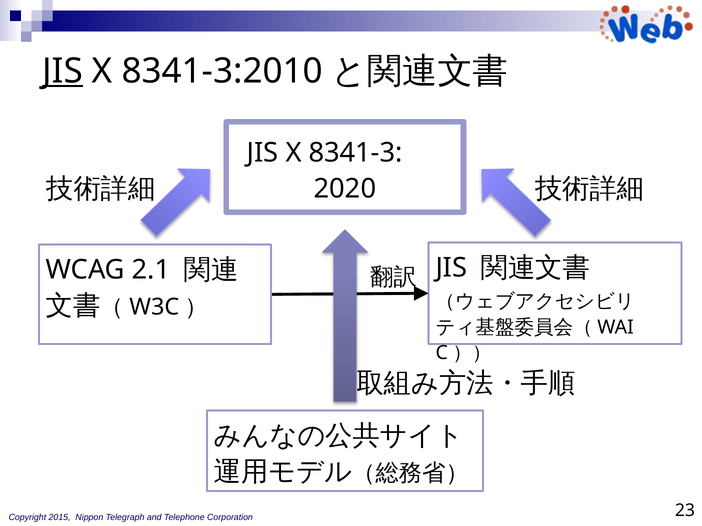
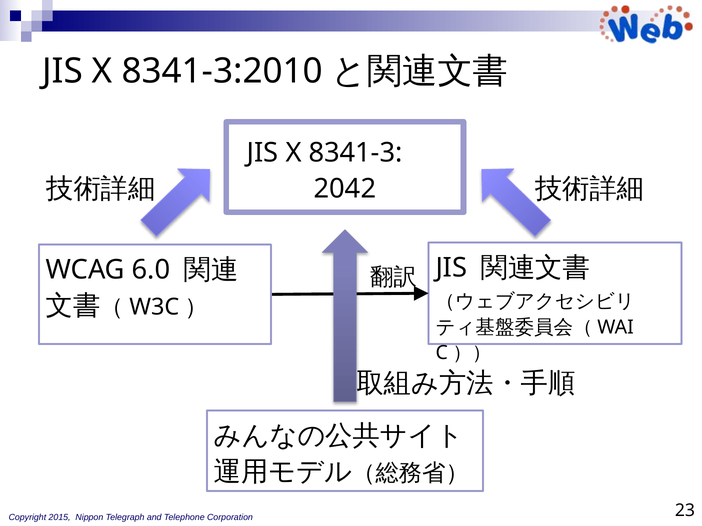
JIS underline: present -> none (62, 71)
2020: 2020 -> 2042 (345, 189)
2.1: 2.1 -> 6.0 (151, 270)
